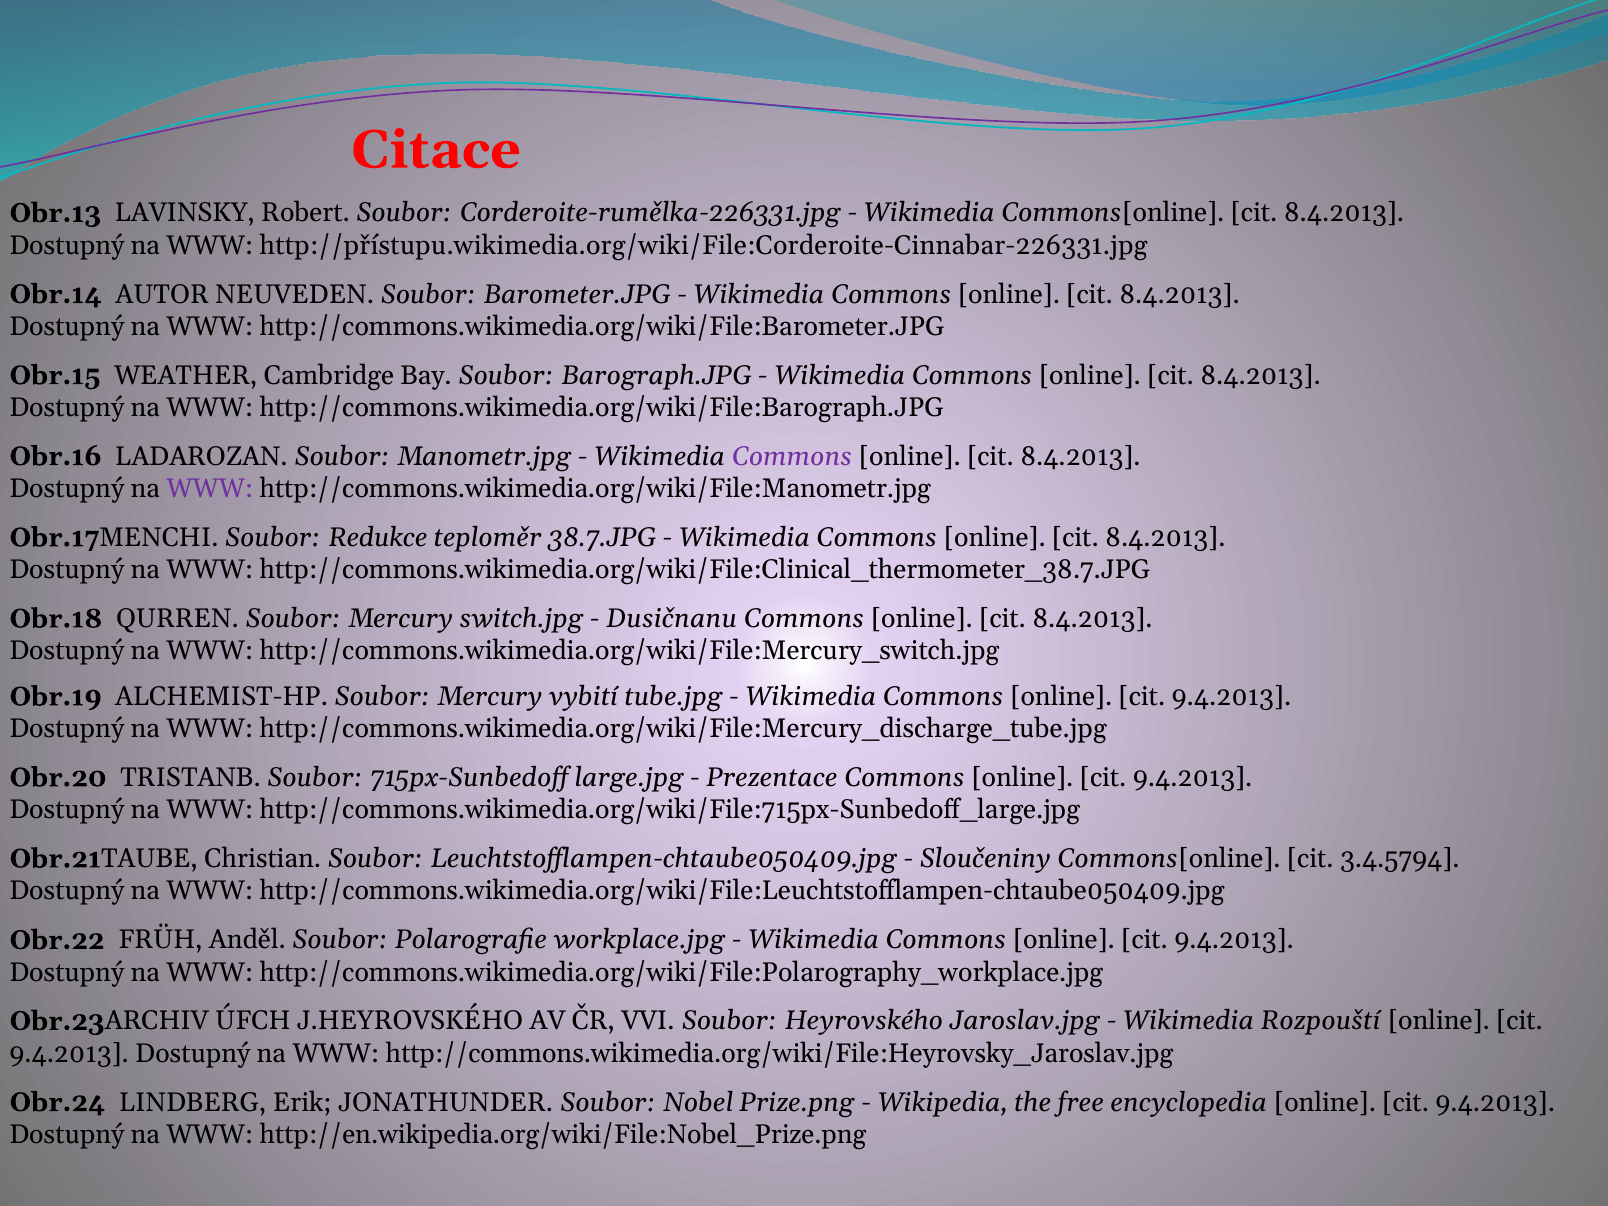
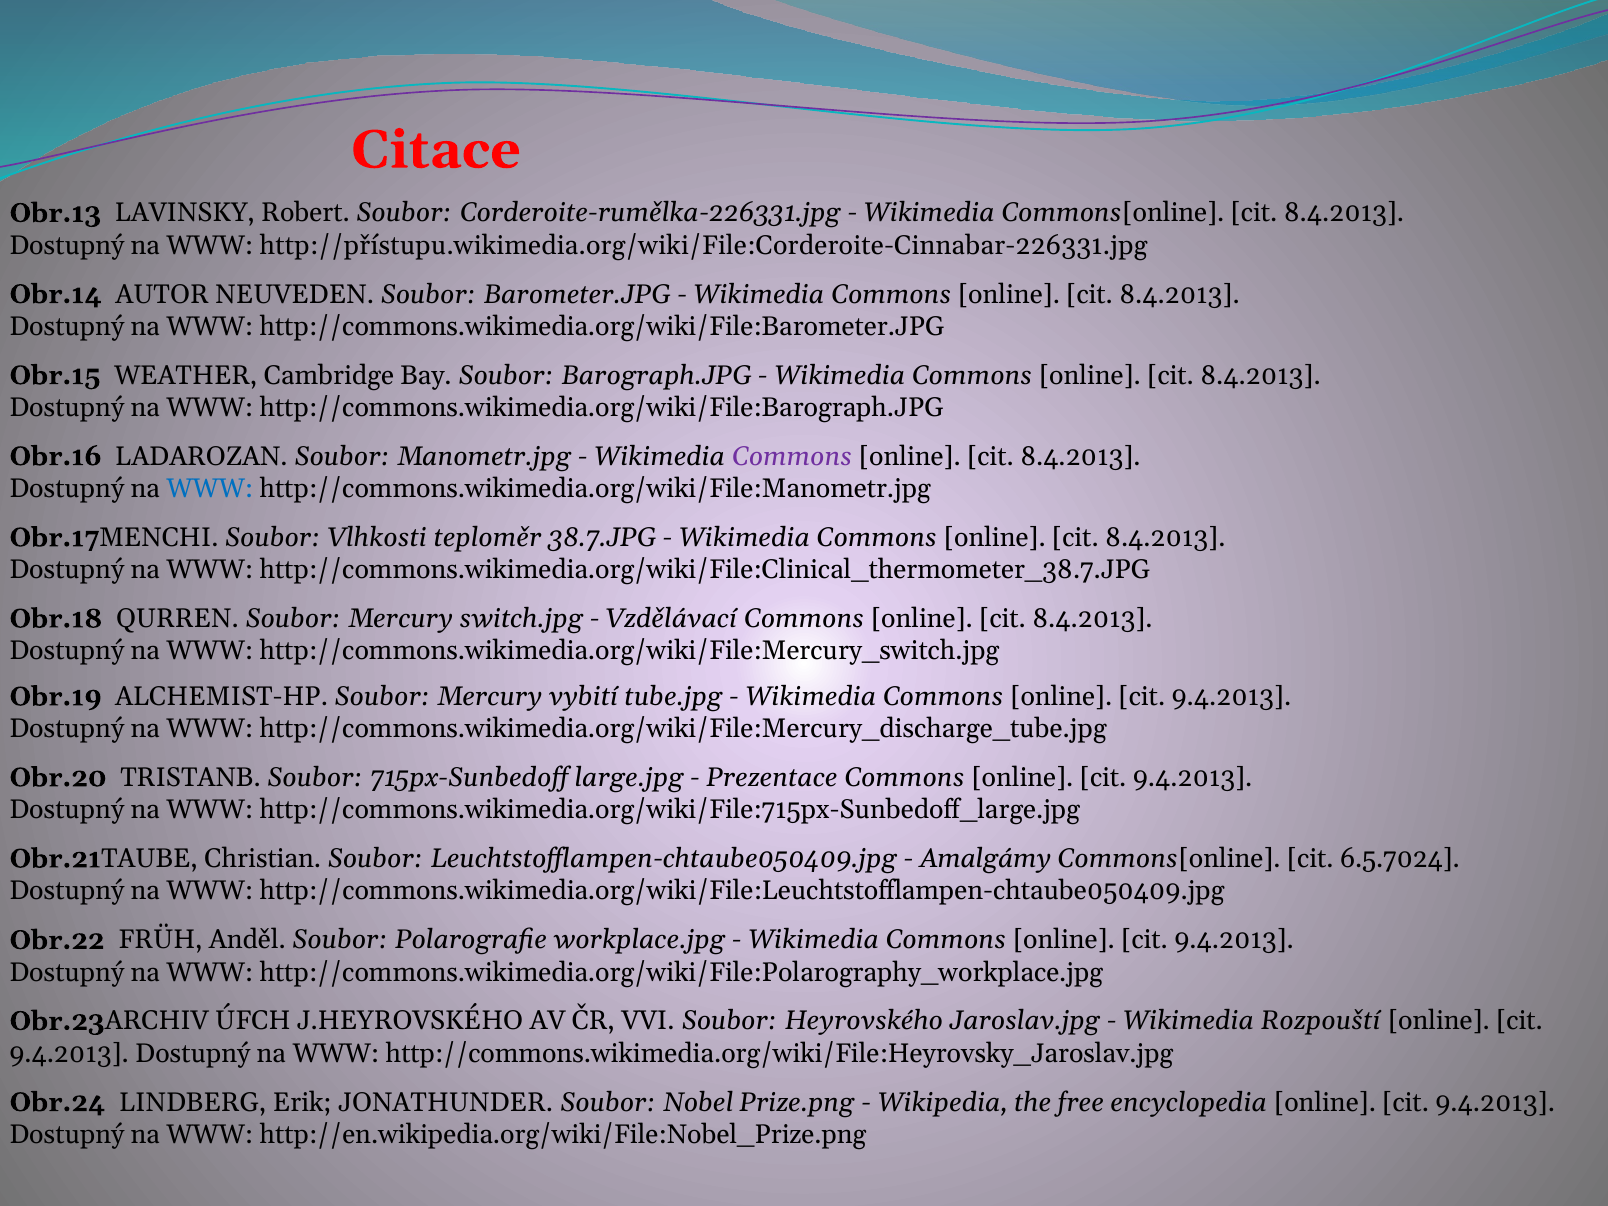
WWW colour: purple -> blue (210, 489)
Redukce: Redukce -> Vlhkosti (378, 538)
Dusičnanu: Dusičnanu -> Vzdělávací (672, 619)
Sloučeniny: Sloučeniny -> Amalgámy (986, 859)
3.4.5794: 3.4.5794 -> 6.5.7024 (1400, 859)
